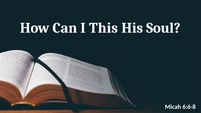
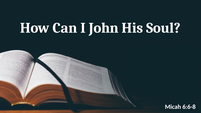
This: This -> John (104, 28)
